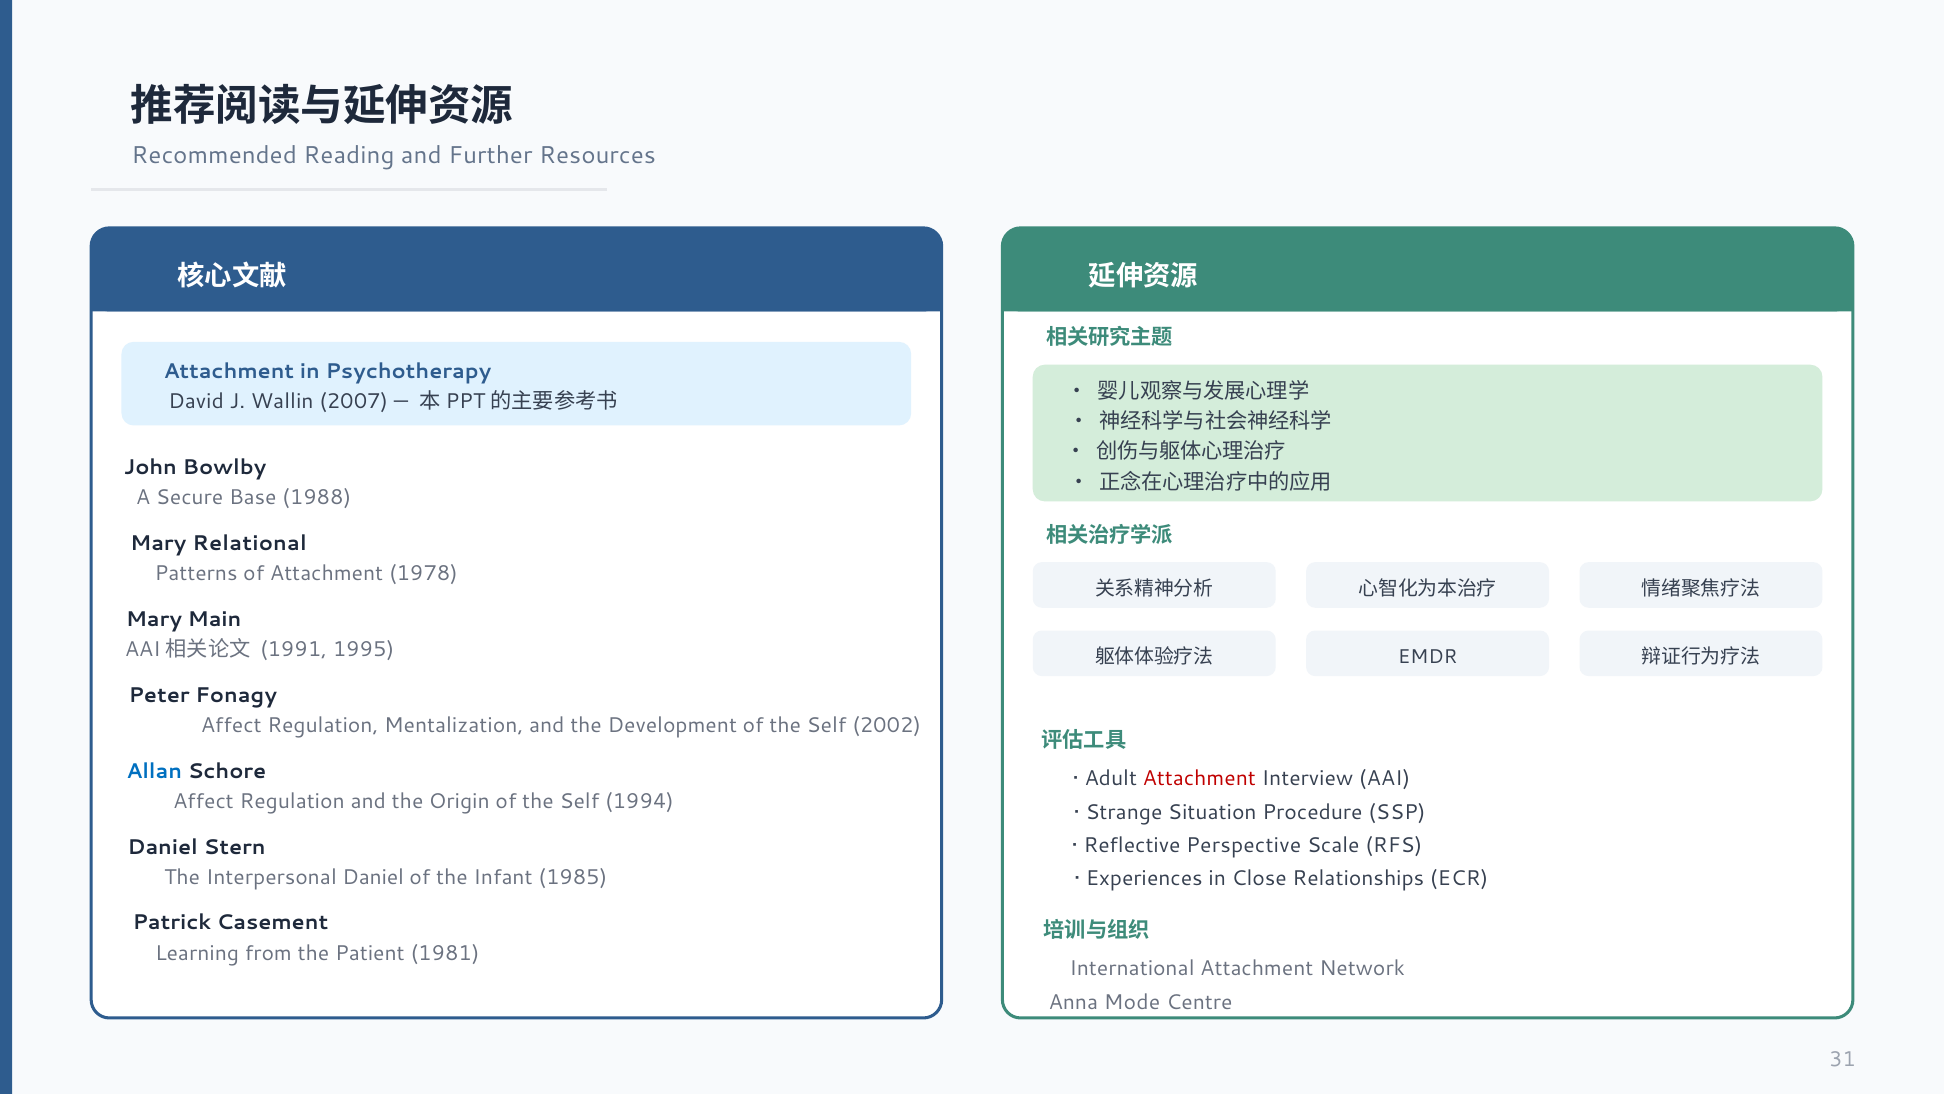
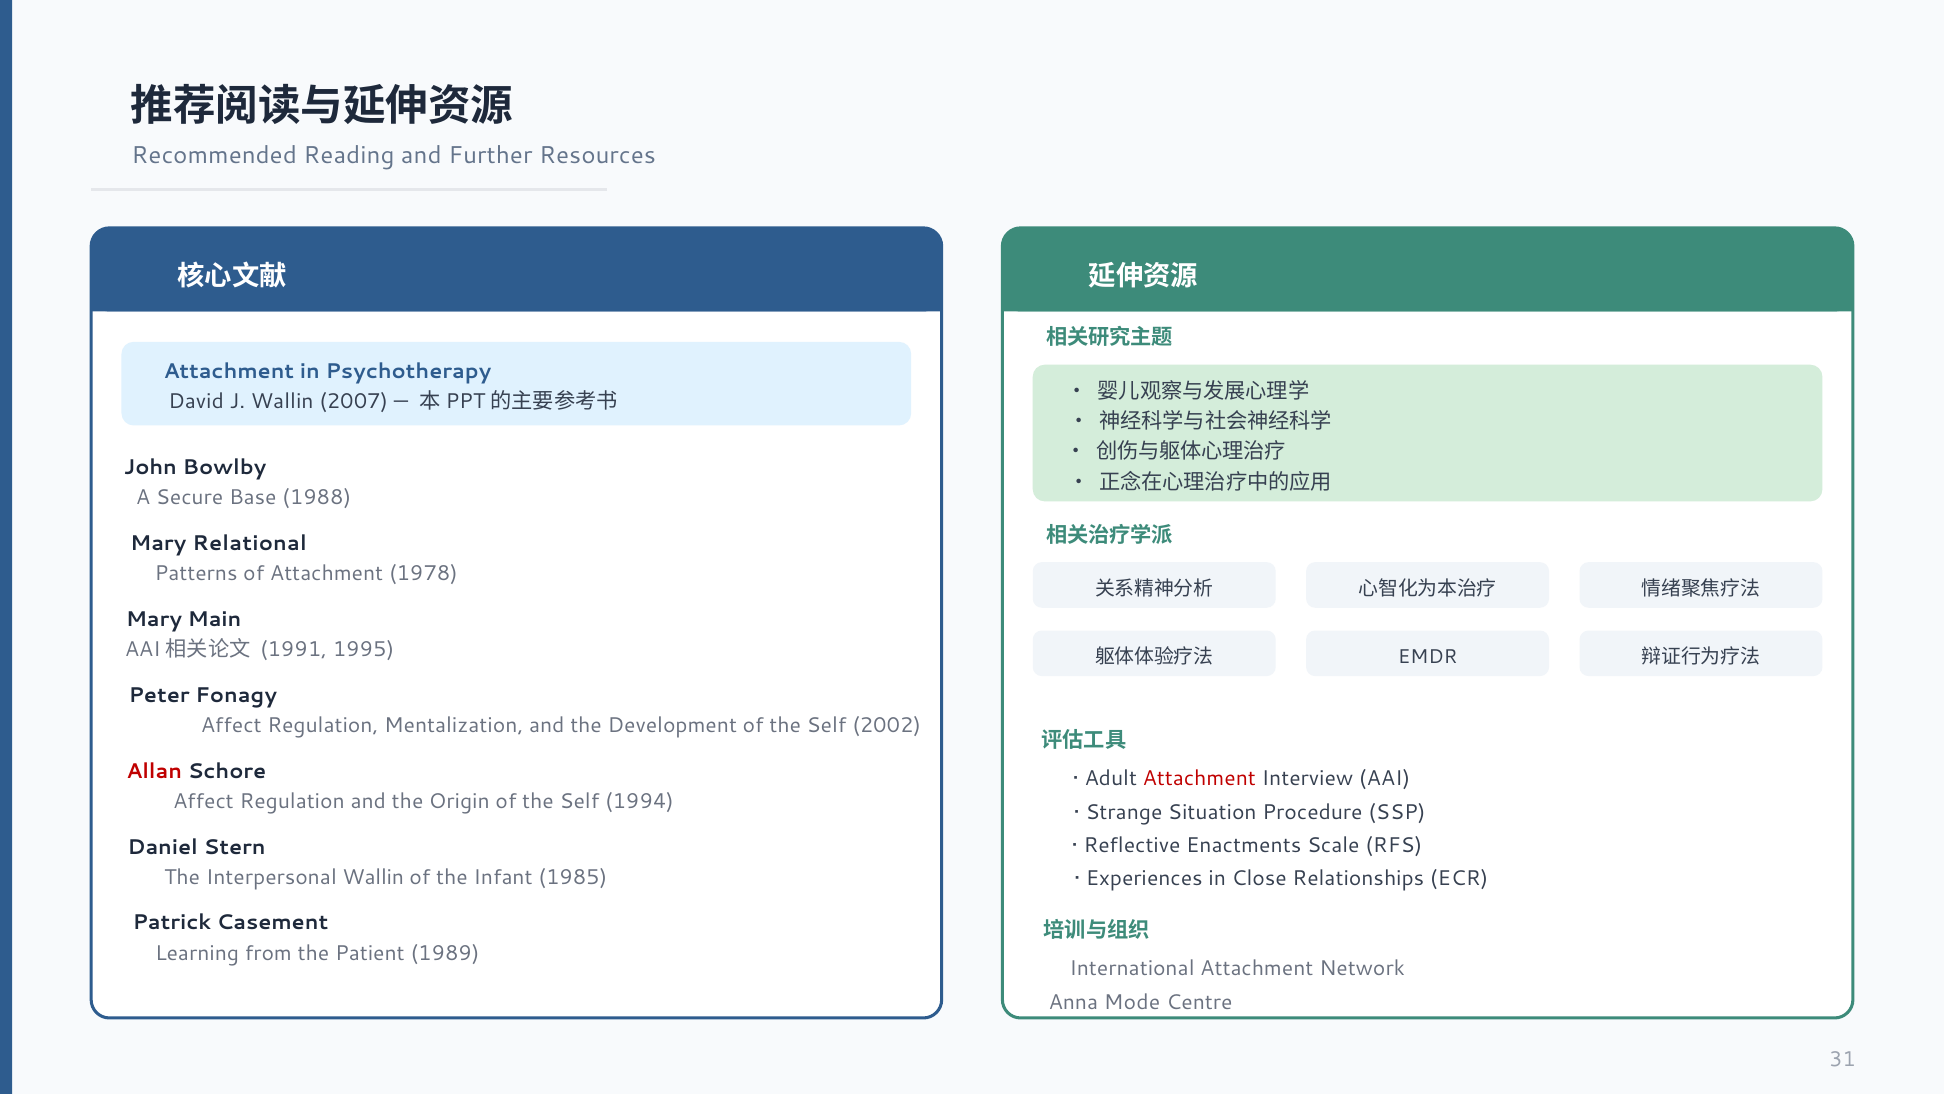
Allan colour: blue -> red (154, 771)
Perspective: Perspective -> Enactments (1244, 845)
Interpersonal Daniel: Daniel -> Wallin (373, 877)
1981: 1981 -> 1989 (445, 953)
